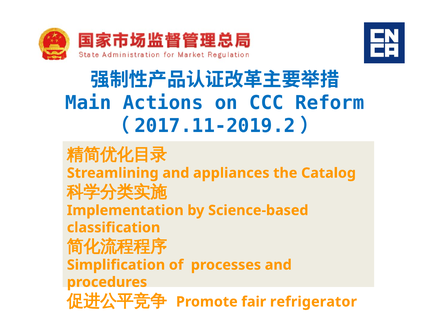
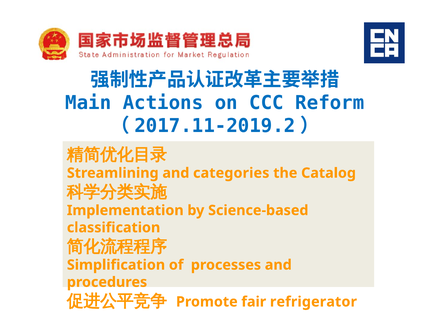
appliances: appliances -> categories (231, 173)
